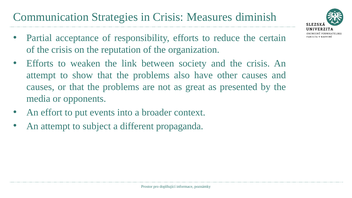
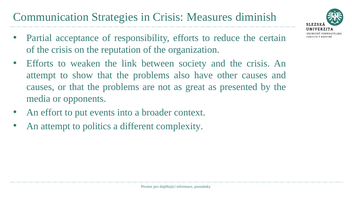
subject: subject -> politics (97, 126)
propaganda: propaganda -> complexity (180, 126)
